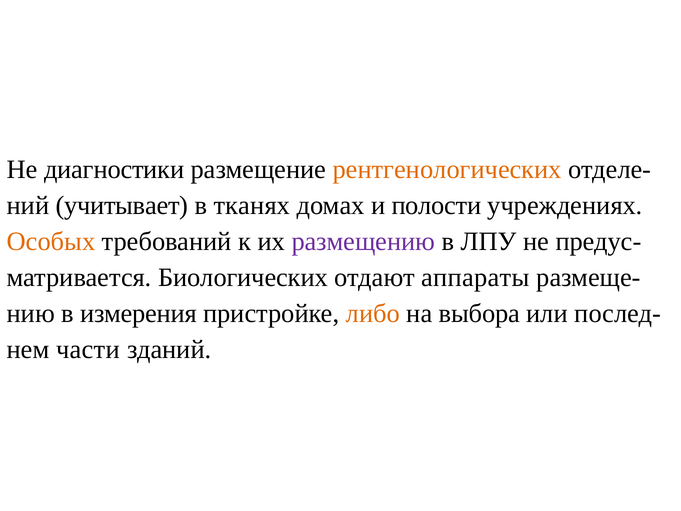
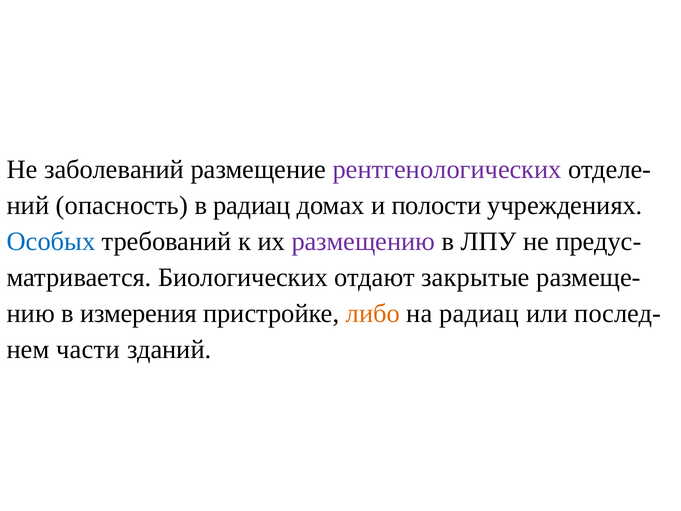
диагностики: диагностики -> заболеваний (114, 169)
рентгенологических colour: orange -> purple (447, 169)
учитывает: учитывает -> опасность (122, 205)
в тканях: тканях -> радиац (252, 205)
Особых colour: orange -> blue (51, 241)
аппараты: аппараты -> закрытые (475, 277)
на выбора: выбора -> радиац (479, 313)
